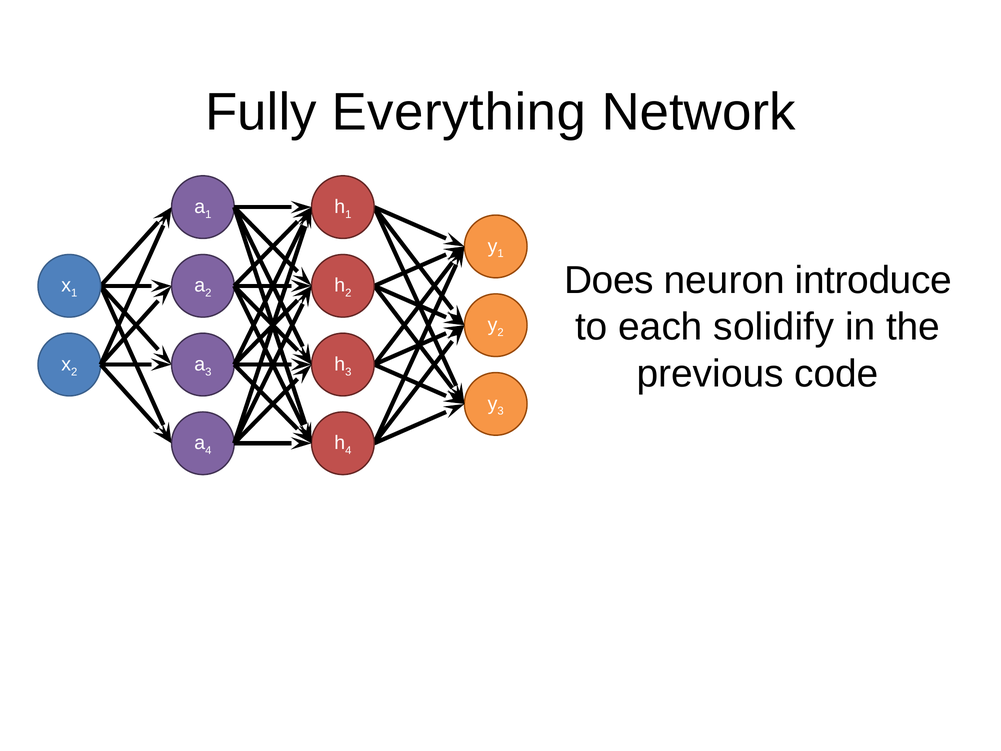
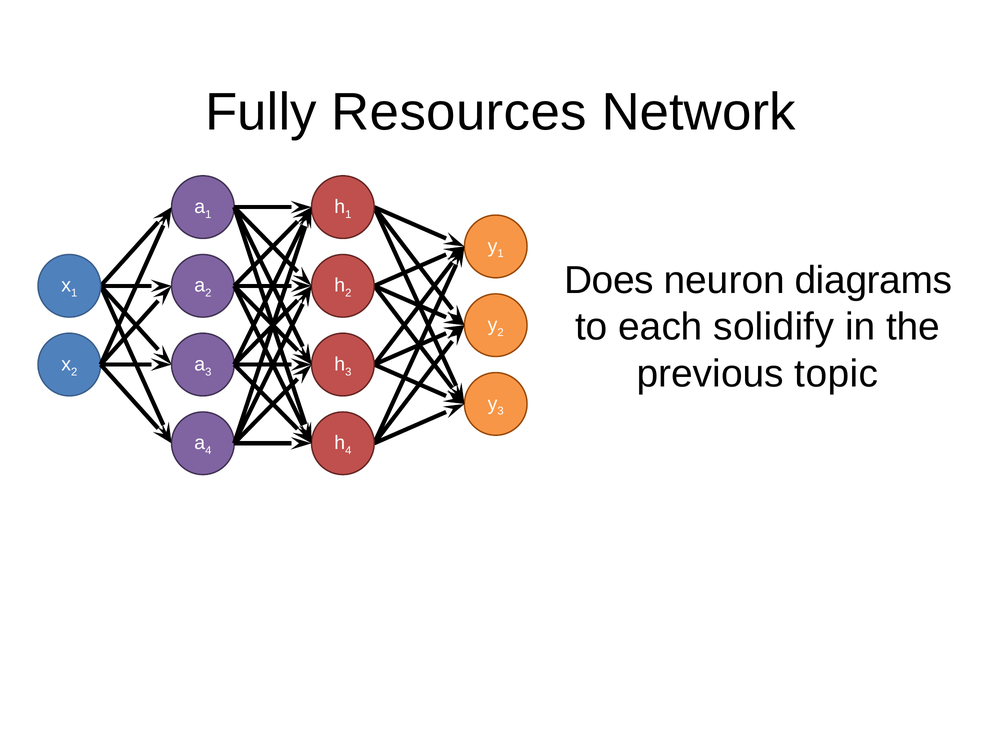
Everything: Everything -> Resources (459, 112)
introduce: introduce -> diagrams (873, 280)
code: code -> topic (836, 374)
